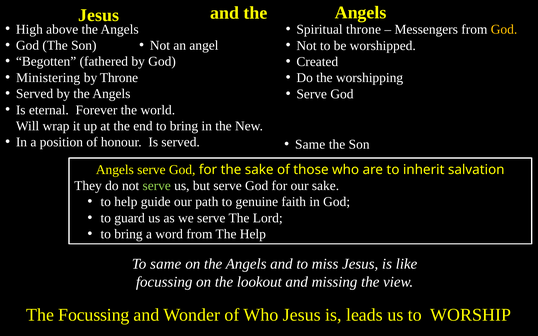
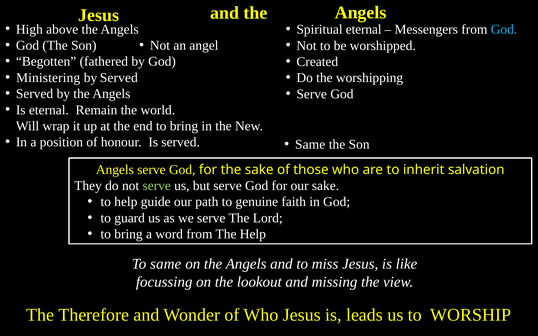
Spiritual throne: throne -> eternal (364, 29)
God colour: yellow -> light blue (504, 29)
by Throne: Throne -> Served (119, 78)
Forever: Forever -> Remain (96, 110)
The Focussing: Focussing -> Therefore (94, 315)
